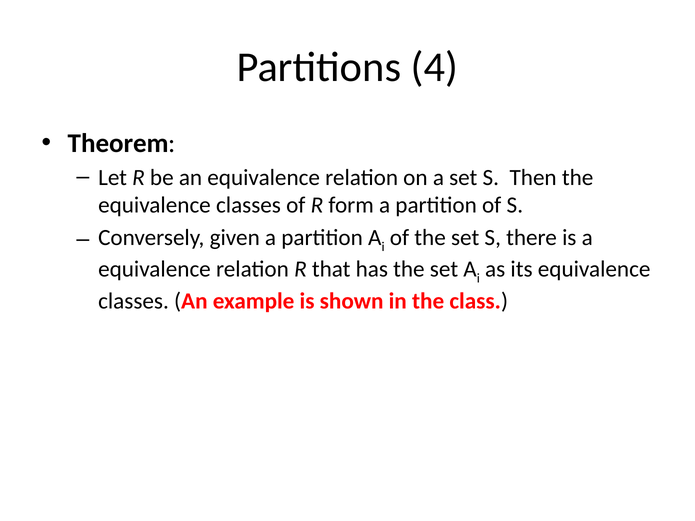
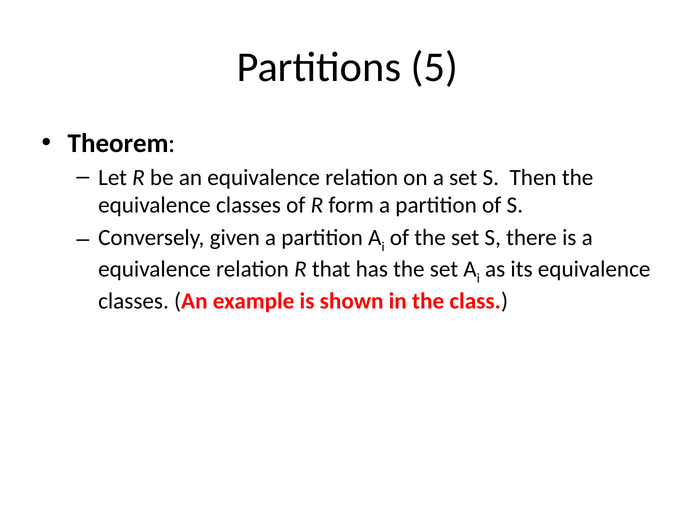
4: 4 -> 5 (434, 67)
